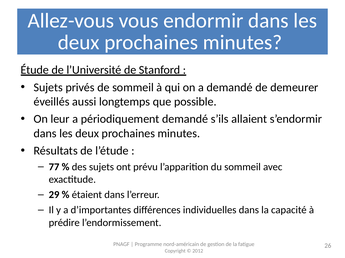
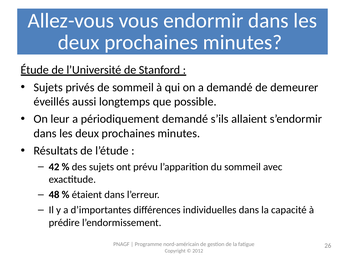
77: 77 -> 42 (54, 167)
29: 29 -> 48 (54, 195)
